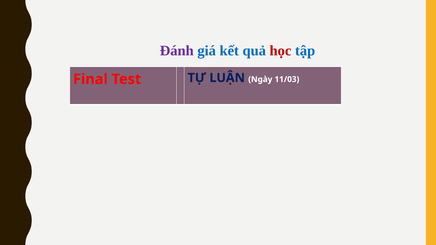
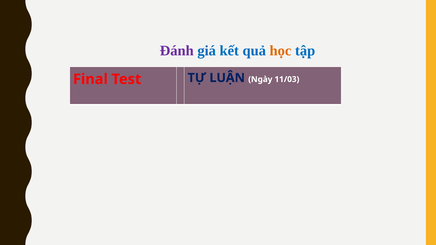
học colour: red -> orange (280, 51)
